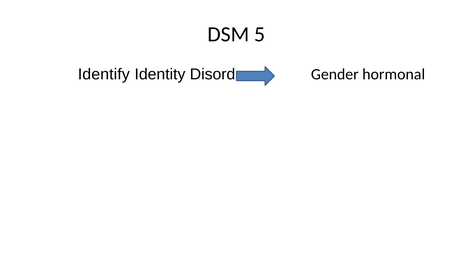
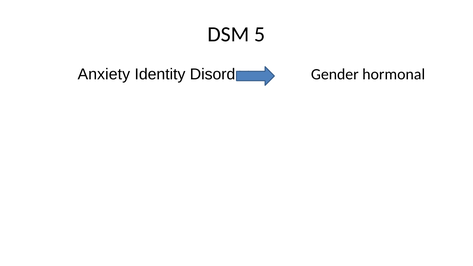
Identify: Identify -> Anxiety (104, 74)
